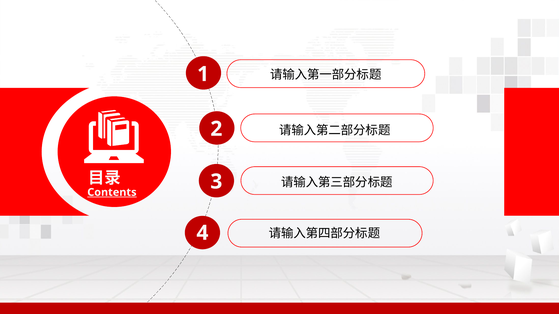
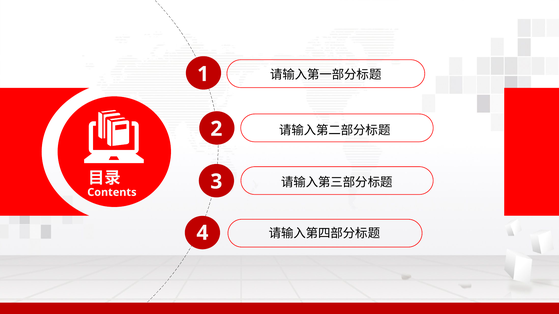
Contents underline: present -> none (112, 193)
